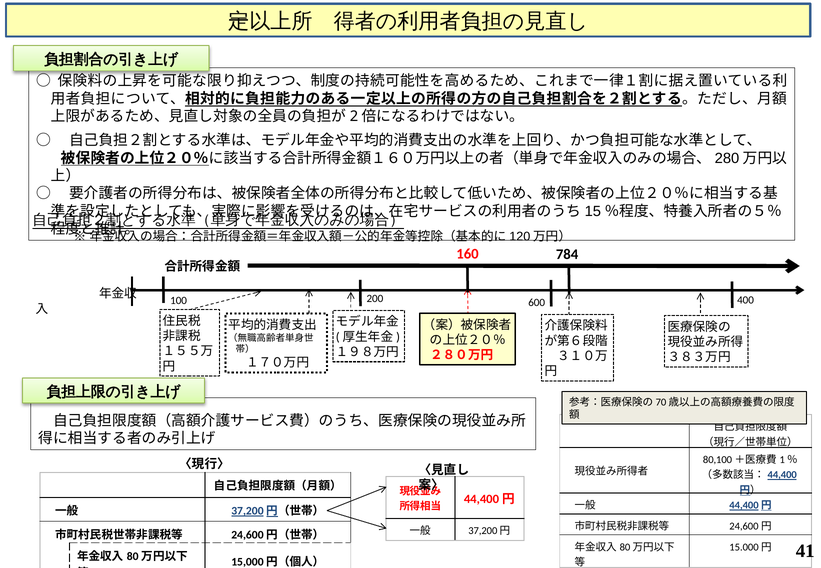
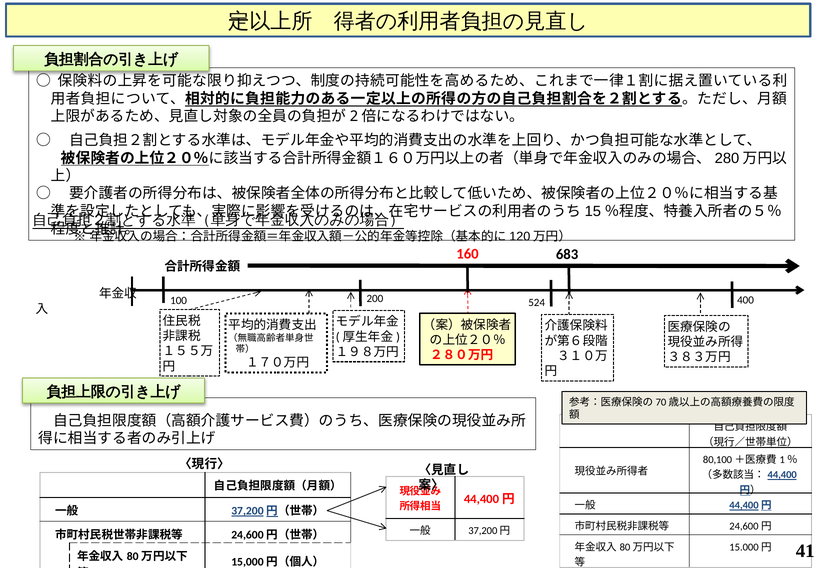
784: 784 -> 683 (567, 254)
600: 600 -> 524 (537, 303)
